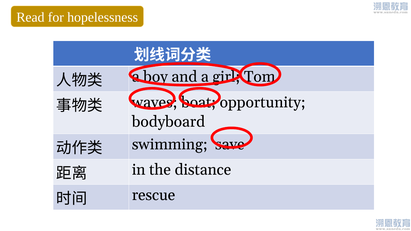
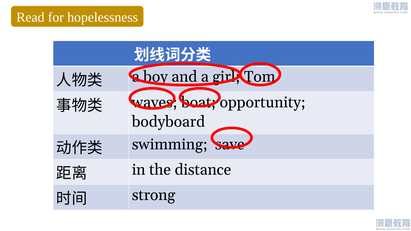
rescue: rescue -> strong (154, 195)
